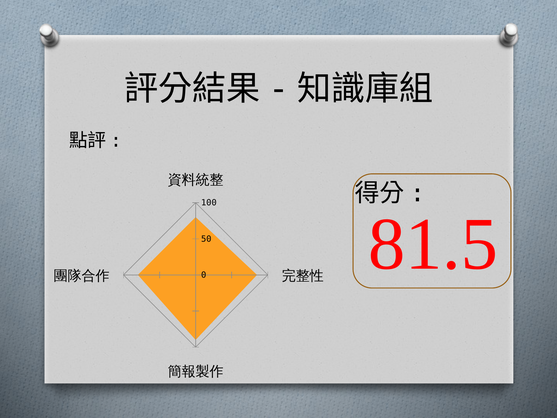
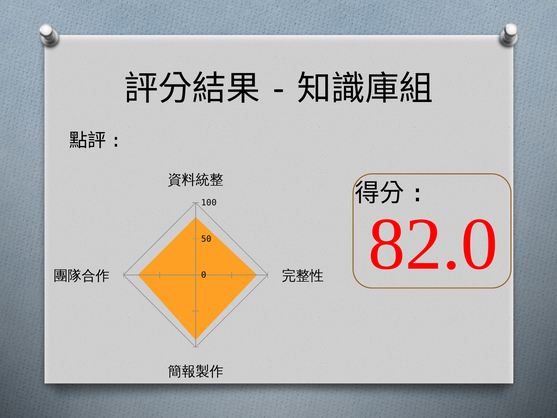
81.5: 81.5 -> 82.0 (433, 244)
